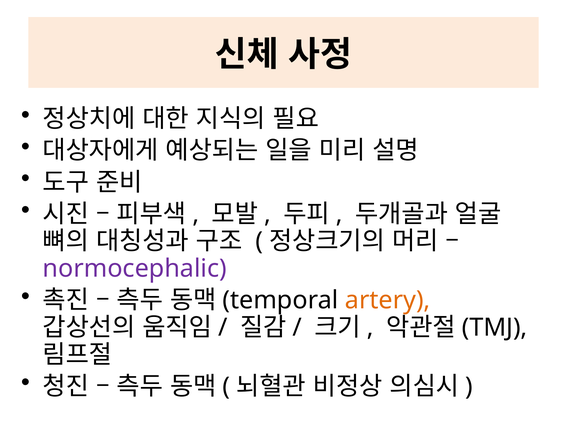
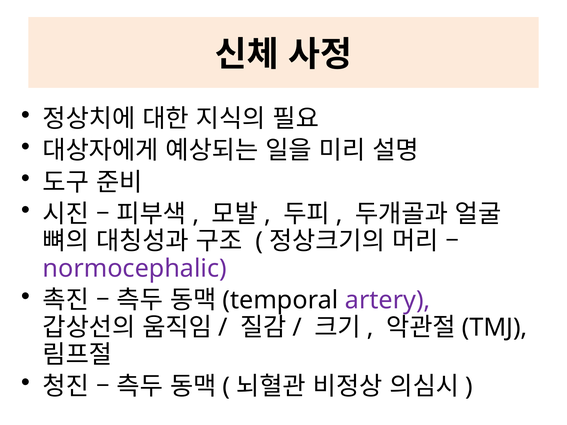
artery colour: orange -> purple (388, 300)
